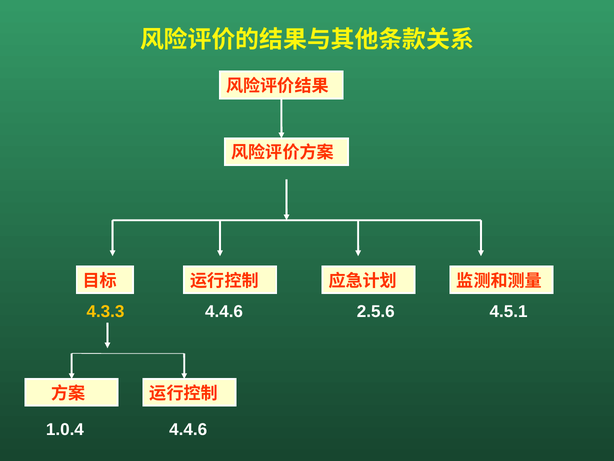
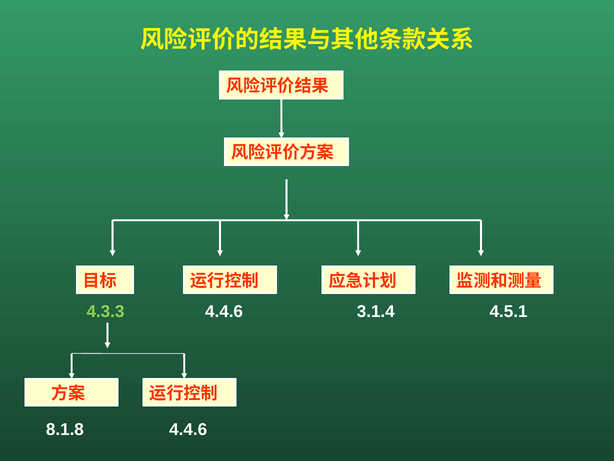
4.3.3 colour: yellow -> light green (105, 311)
2.5.6: 2.5.6 -> 3.1.4 (376, 311)
1.0.4: 1.0.4 -> 8.1.8 (65, 429)
